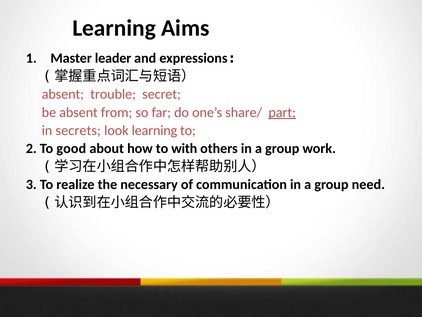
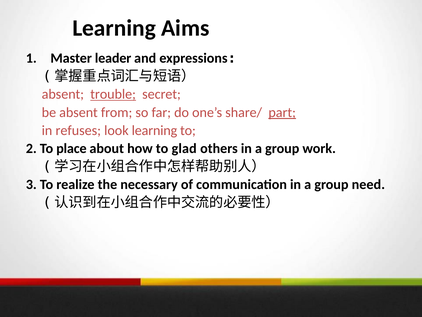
trouble underline: none -> present (113, 94)
secrets: secrets -> refuses (78, 130)
good: good -> place (71, 148)
with: with -> glad (184, 148)
